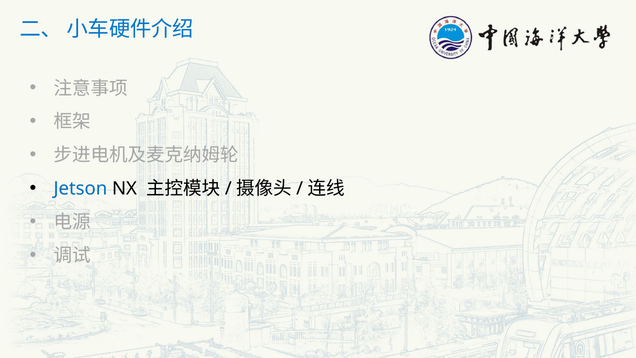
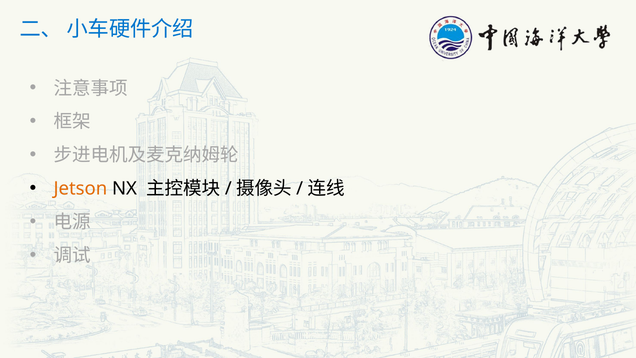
Jetson colour: blue -> orange (80, 189)
